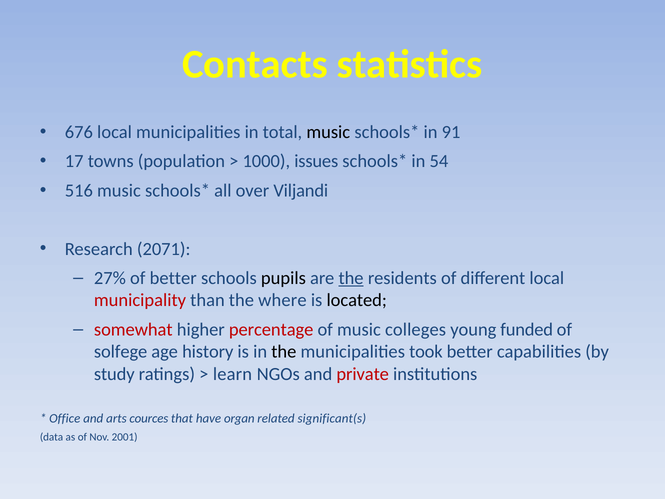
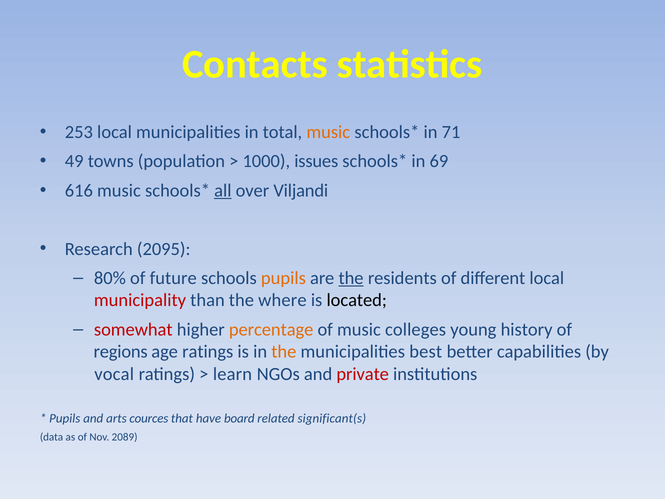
676: 676 -> 253 (79, 132)
music colour: black -> orange (328, 132)
91: 91 -> 71 (451, 132)
17: 17 -> 49 (74, 161)
54: 54 -> 69 (439, 161)
516: 516 -> 616 (79, 190)
all underline: none -> present (223, 190)
2071: 2071 -> 2095 (164, 249)
27%: 27% -> 80% (110, 278)
of better: better -> future (173, 278)
pupils colour: black -> orange (283, 278)
percentage colour: red -> orange (271, 329)
funded: funded -> history (527, 329)
solfege: solfege -> regions (121, 352)
age history: history -> ratings (208, 352)
the colour: black -> orange (284, 352)
took: took -> best (426, 352)
study: study -> vocal (114, 374)
Office: Office -> Pupils (65, 418)
organ: organ -> board (239, 418)
2001: 2001 -> 2089 (125, 437)
